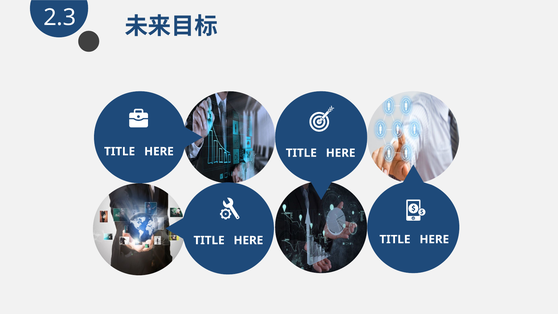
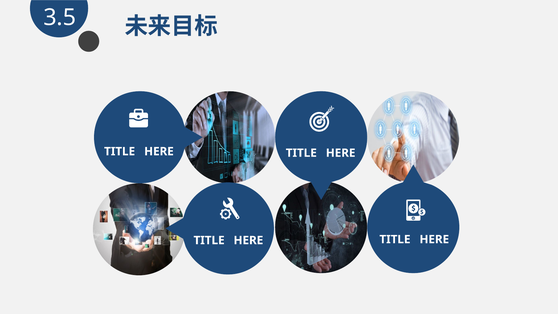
2.3: 2.3 -> 3.5 (60, 17)
